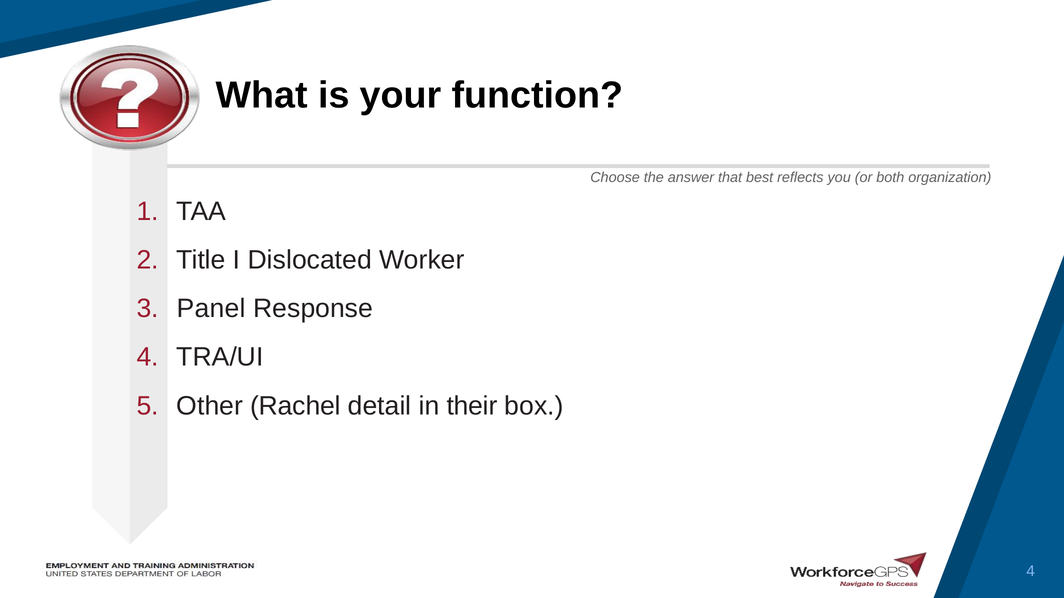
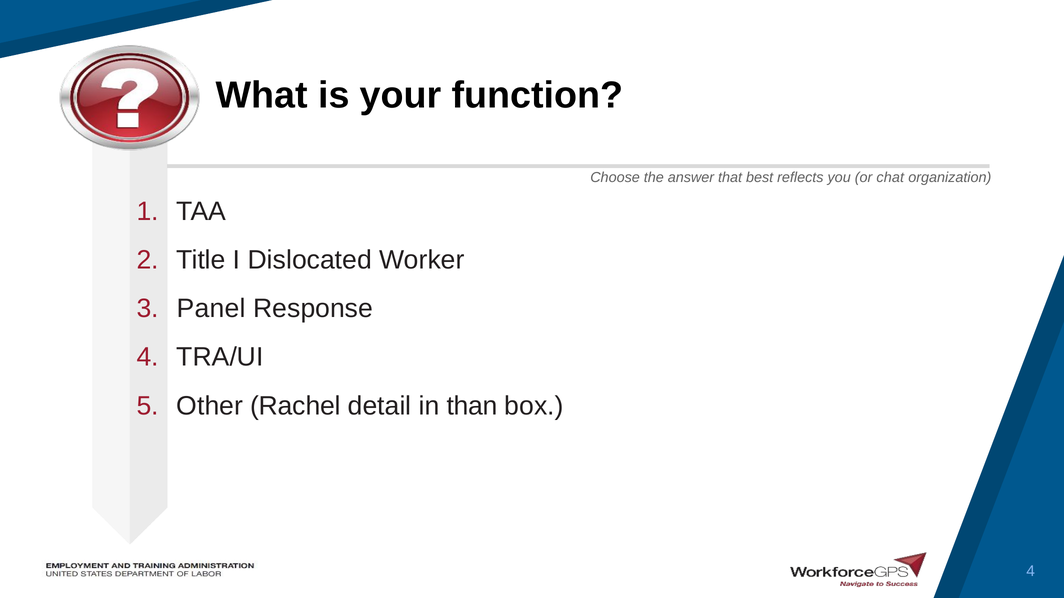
both: both -> chat (890, 178)
their: their -> than (472, 406)
